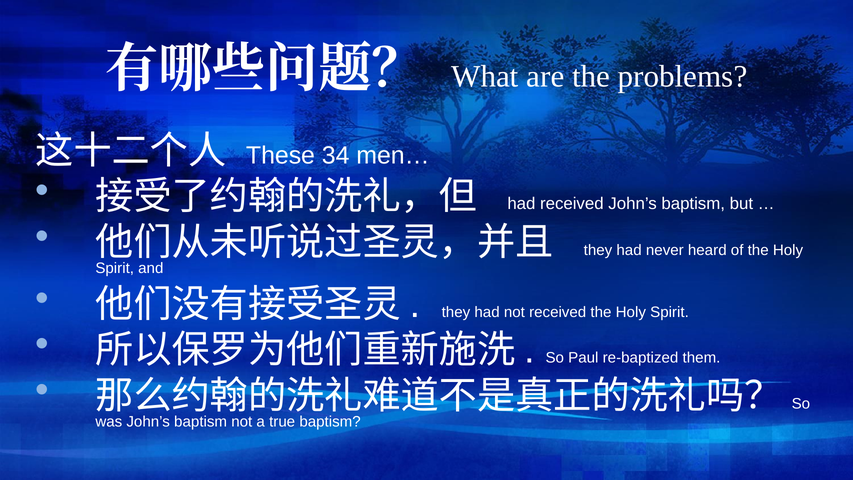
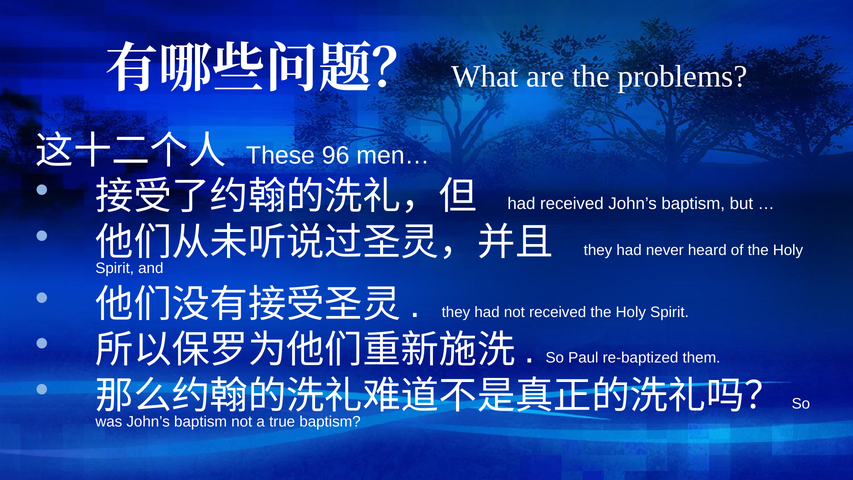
34: 34 -> 96 (336, 155)
